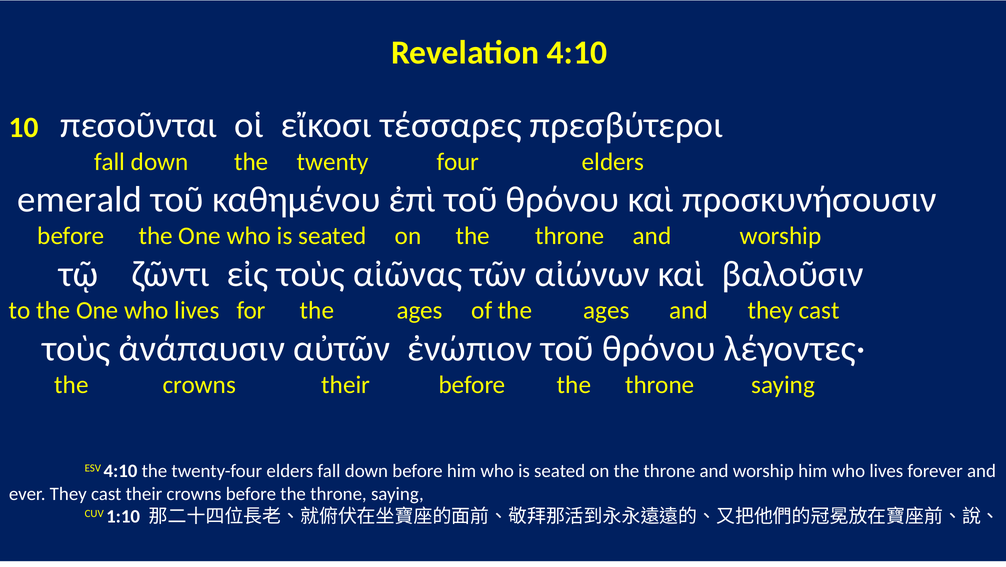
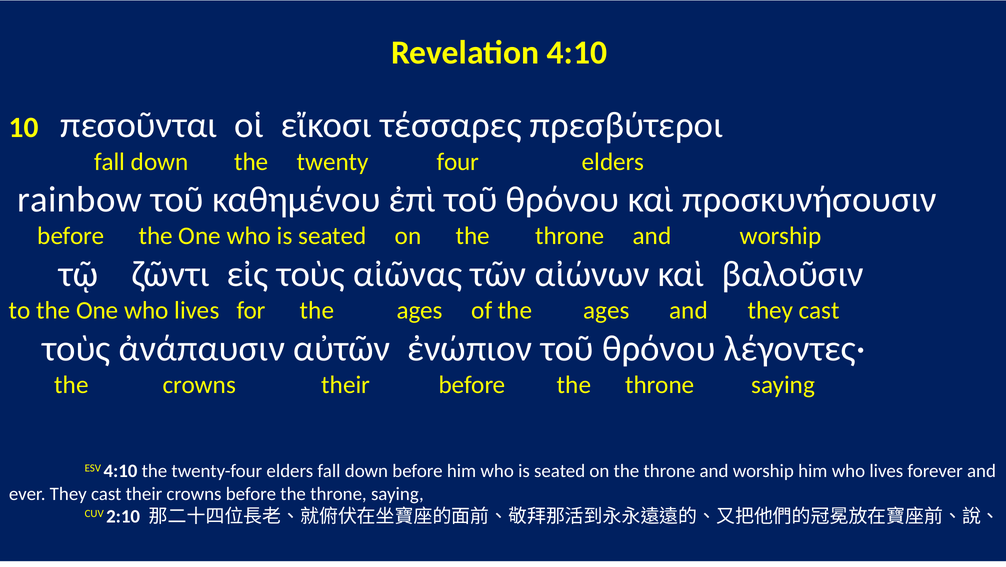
emerald: emerald -> rainbow (80, 200)
1:10: 1:10 -> 2:10 (123, 517)
